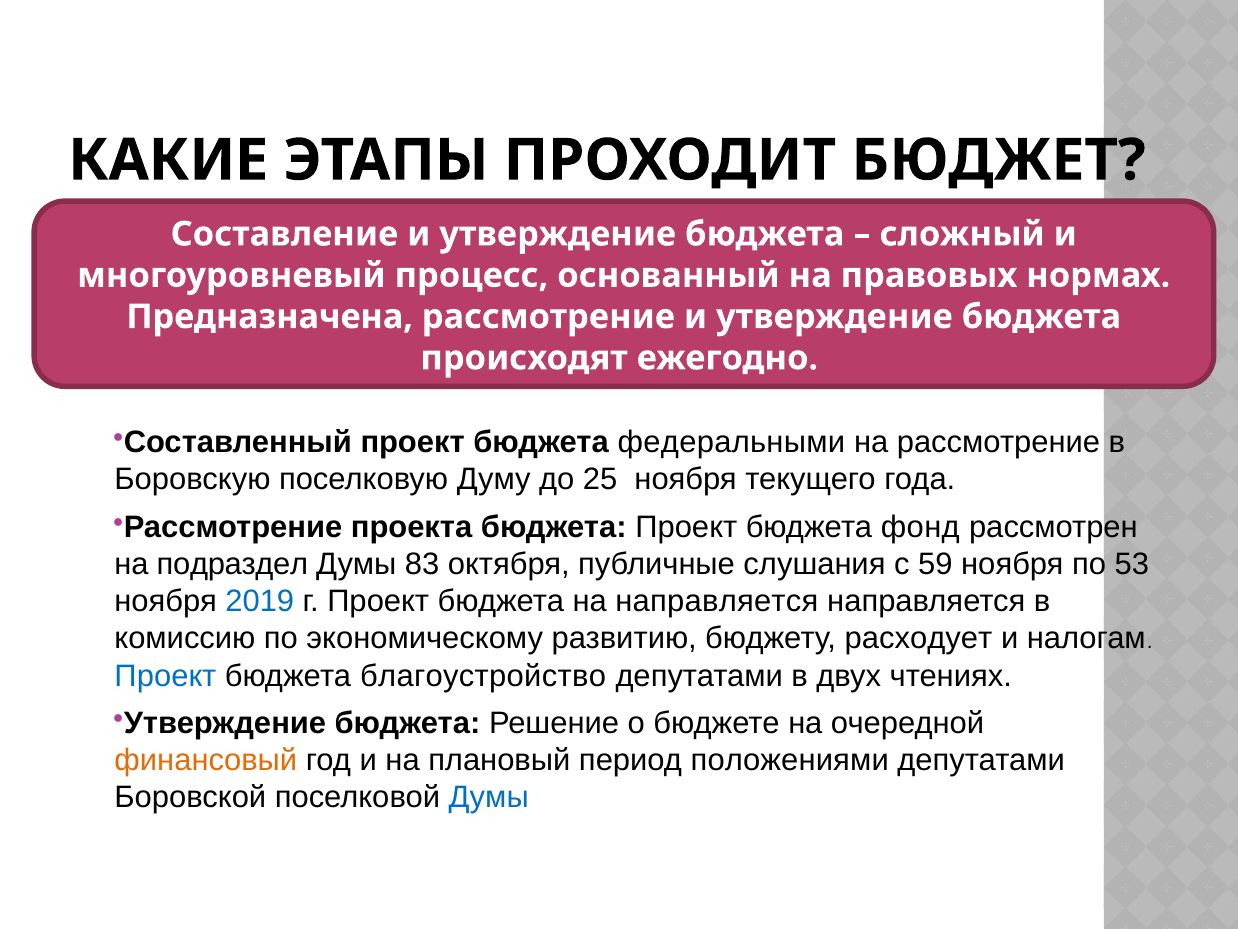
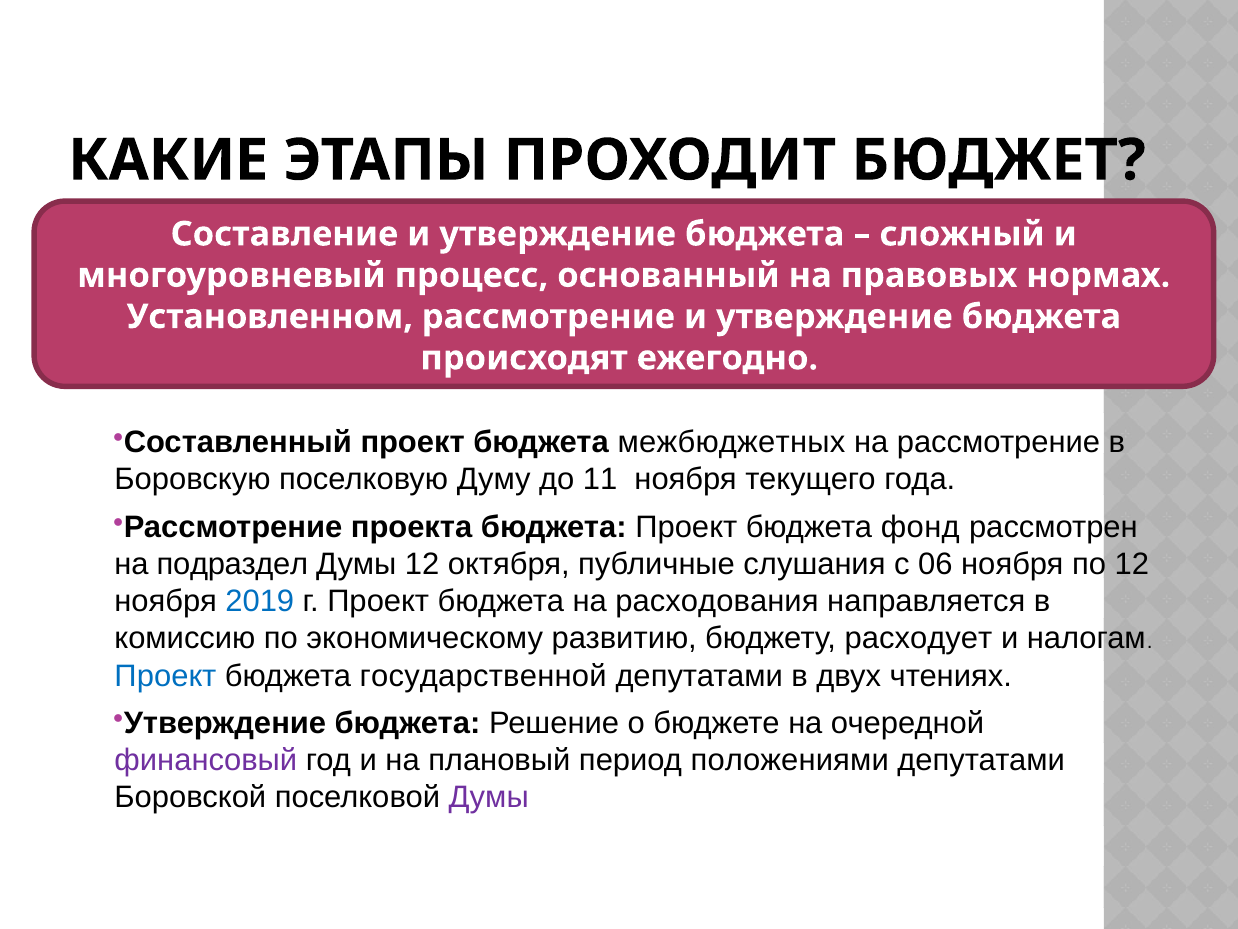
Предназначена: Предназначена -> Установленном (270, 317)
федеральными: федеральными -> межбюджетных (731, 442)
25: 25 -> 11 (600, 479)
Думы 83: 83 -> 12 (422, 564)
59: 59 -> 06 (935, 564)
по 53: 53 -> 12 (1132, 564)
на направляется: направляется -> расходования (717, 601)
благоустройство: благоустройство -> государственной (483, 676)
финансовый colour: orange -> purple (206, 760)
Думы colour: blue -> purple (489, 797)
